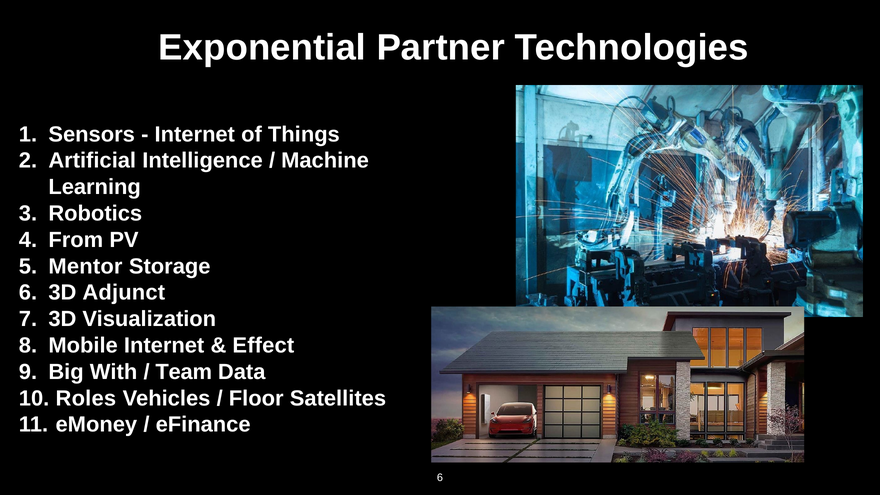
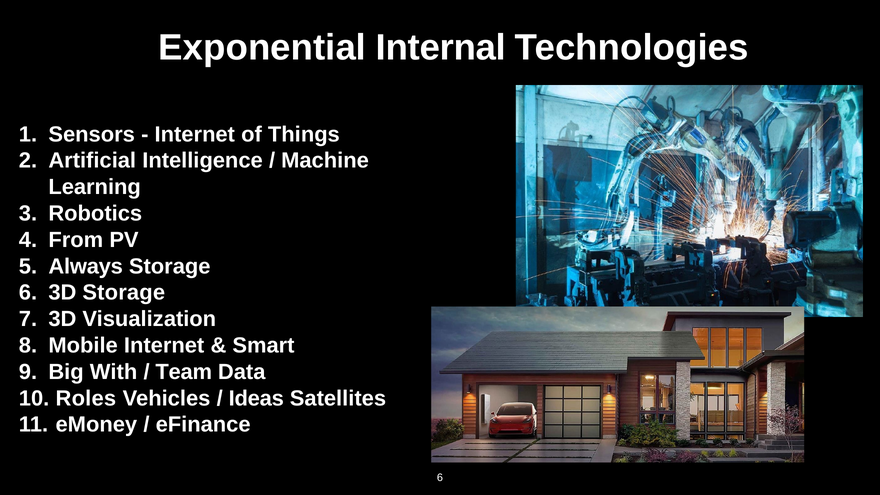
Partner: Partner -> Internal (441, 48)
Mentor: Mentor -> Always (86, 266)
3D Adjunct: Adjunct -> Storage (124, 293)
Effect: Effect -> Smart (263, 346)
Floor: Floor -> Ideas (256, 398)
